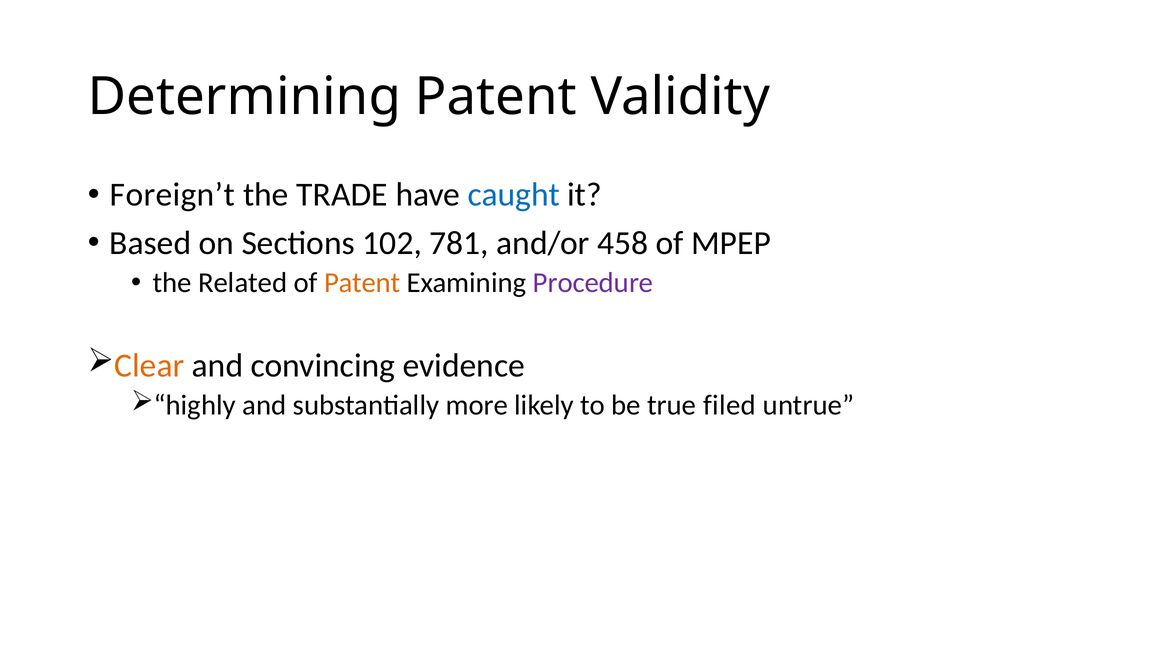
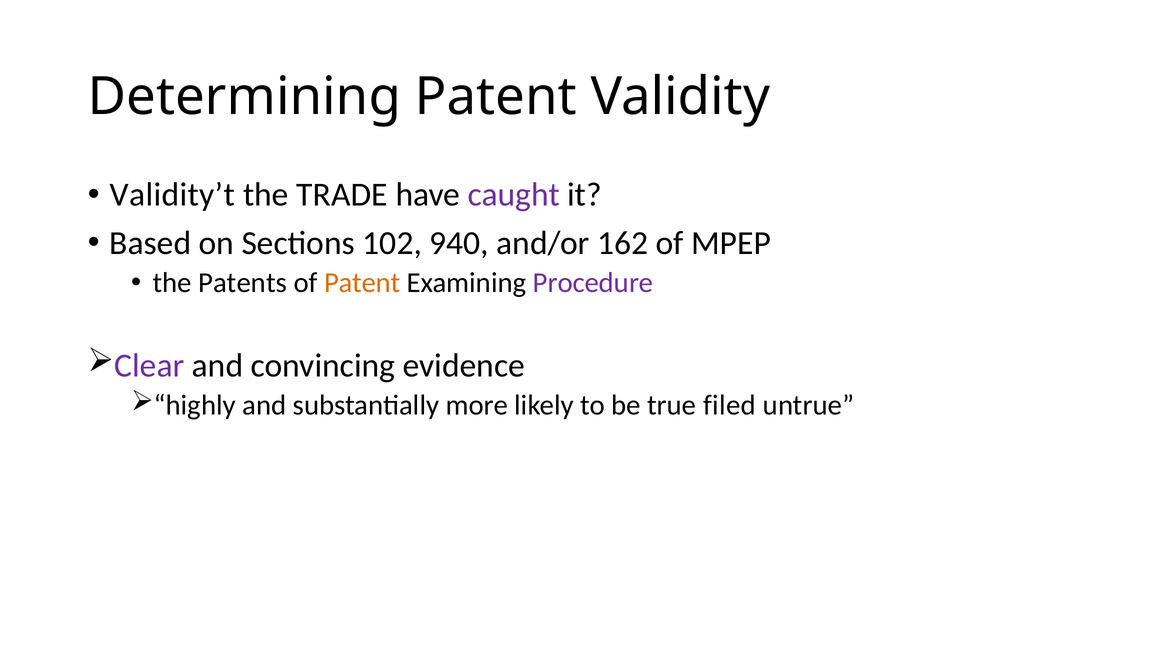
Foreign’t: Foreign’t -> Validity’t (172, 195)
caught colour: blue -> purple (514, 195)
781: 781 -> 940 (459, 243)
458: 458 -> 162 (623, 243)
Related: Related -> Patents (243, 283)
Clear colour: orange -> purple (149, 366)
